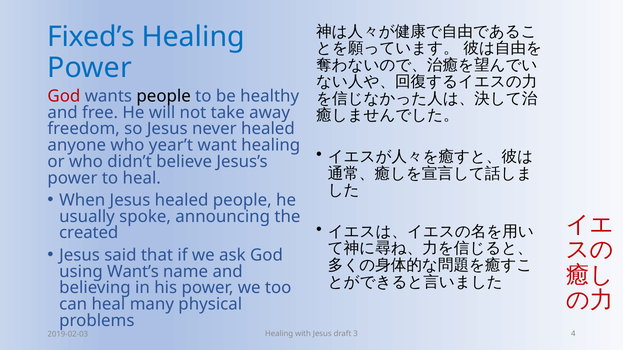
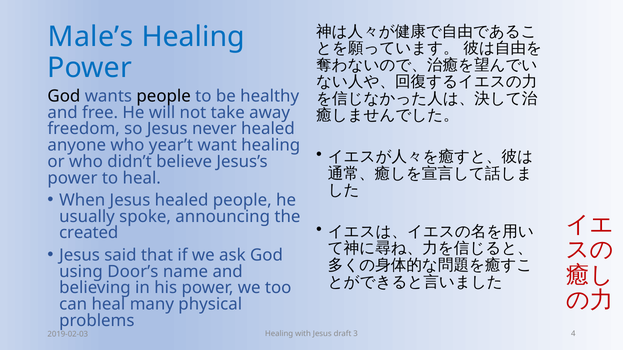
Fixed’s: Fixed’s -> Male’s (91, 37)
God colour: red -> black (64, 96)
Want’s: Want’s -> Door’s (133, 272)
